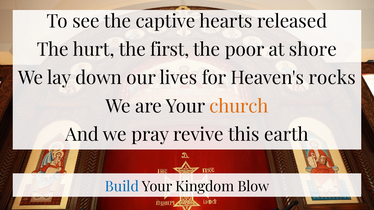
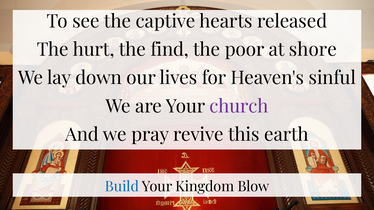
first: first -> find (170, 50)
rocks: rocks -> sinful (332, 78)
church colour: orange -> purple (239, 107)
